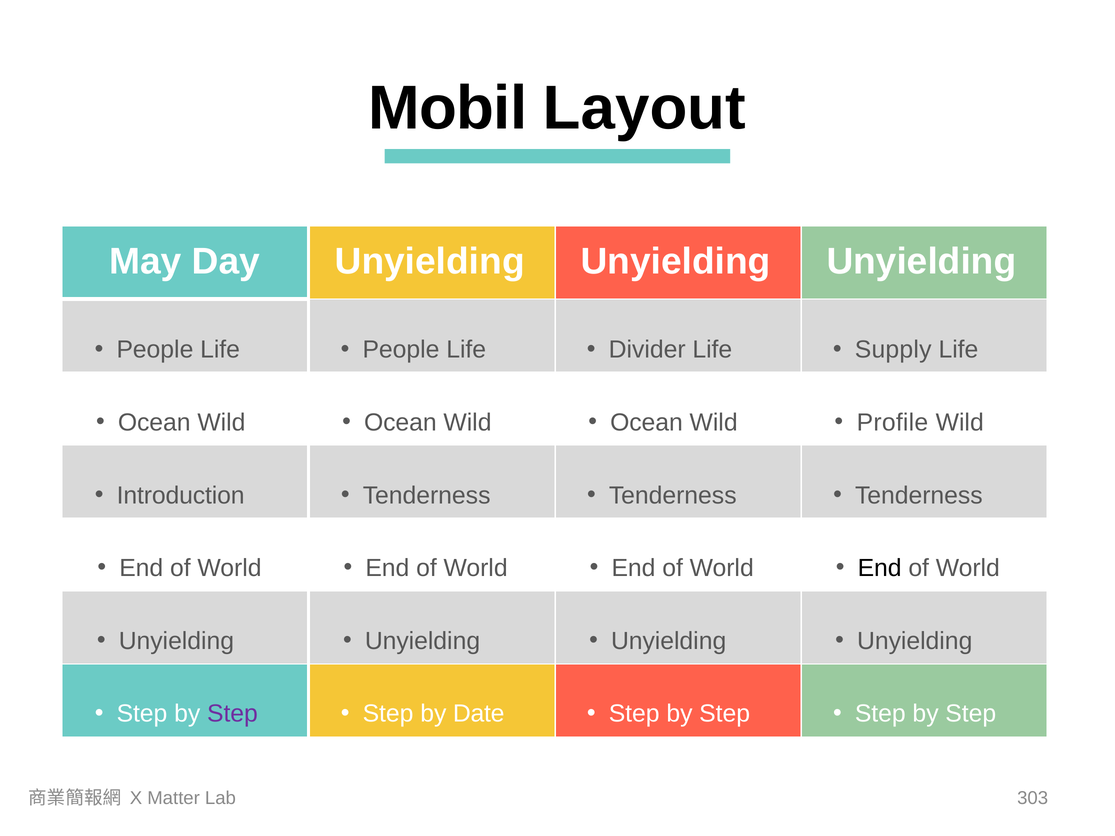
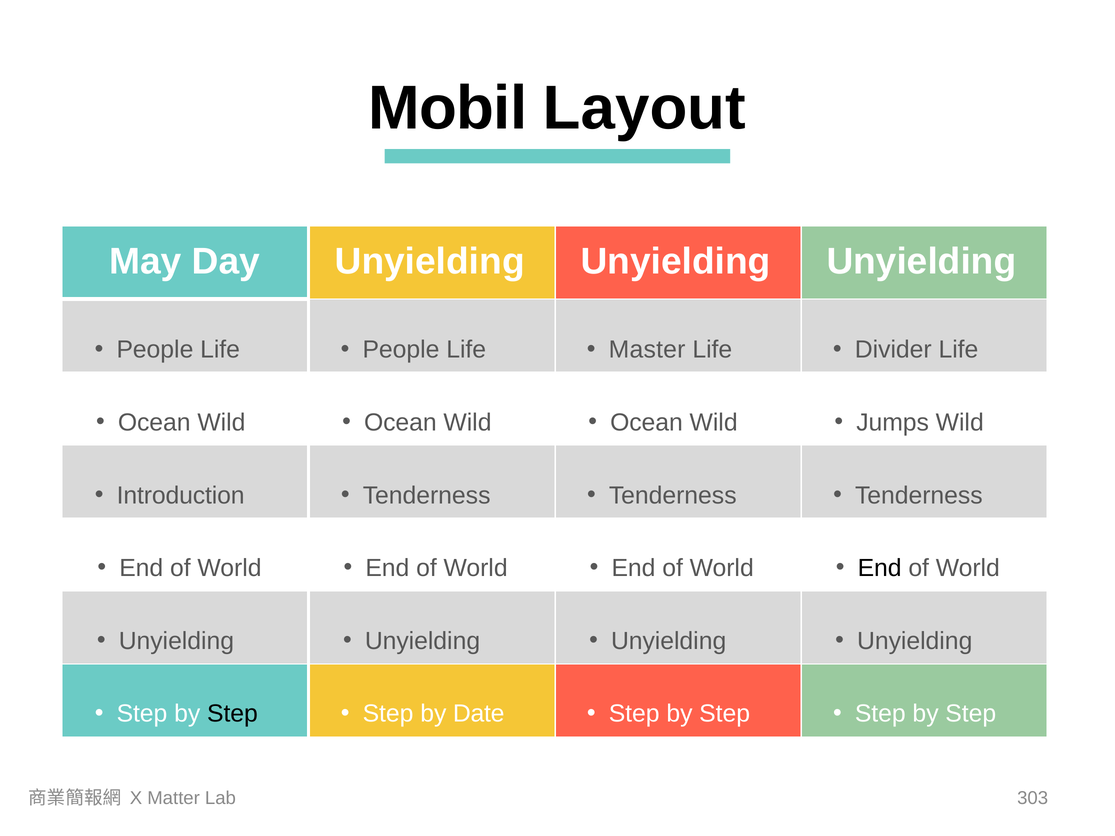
Divider: Divider -> Master (647, 350)
Supply: Supply -> Divider (893, 350)
Profile: Profile -> Jumps (893, 423)
Step colour: purple -> black (232, 714)
